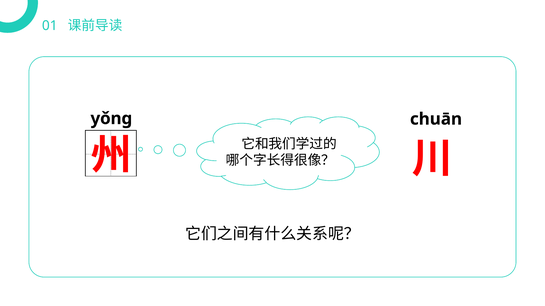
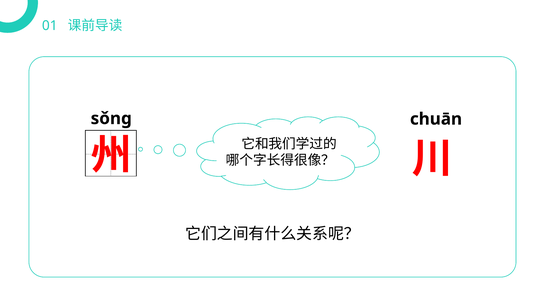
yǒnɡ: yǒnɡ -> sǒnɡ (111, 119)
